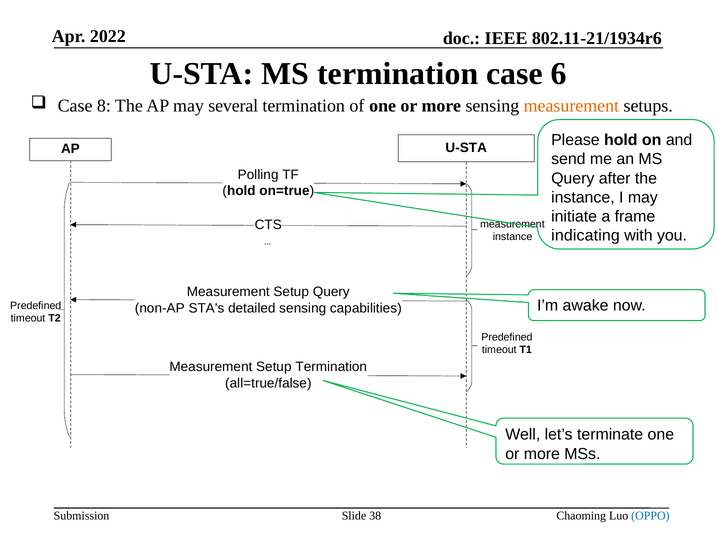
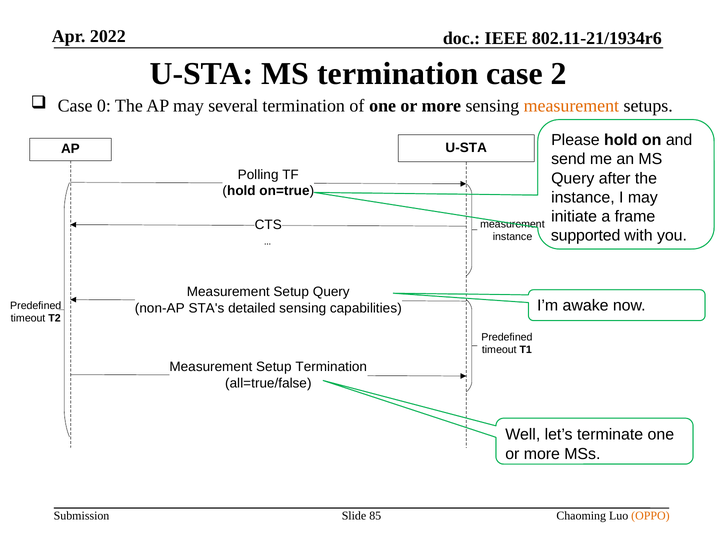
6: 6 -> 2 (559, 74)
8: 8 -> 0 (104, 106)
indicating: indicating -> supported (586, 236)
38: 38 -> 85 (375, 516)
OPPO colour: blue -> orange (650, 516)
